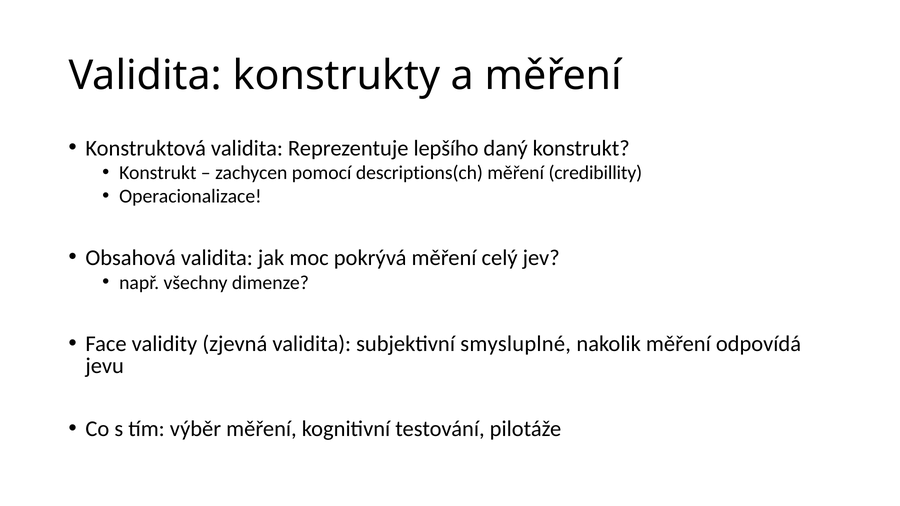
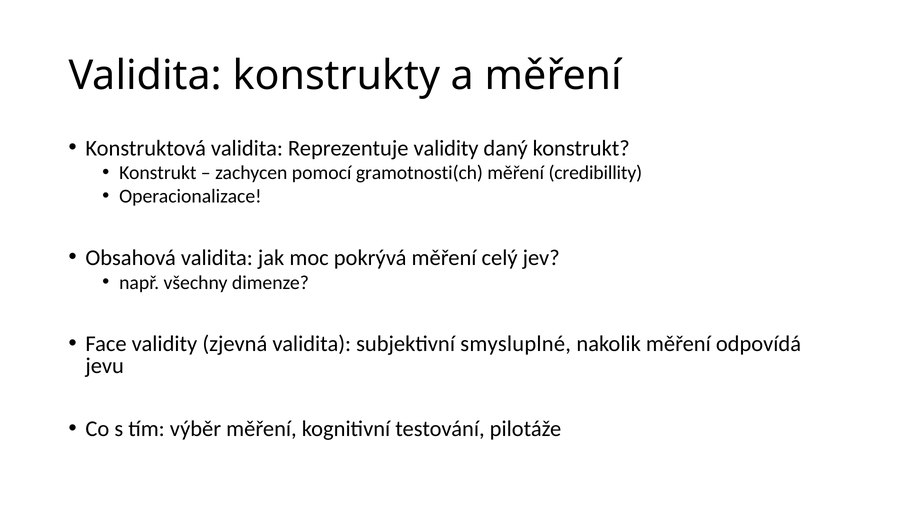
Reprezentuje lepšího: lepšího -> validity (446, 148)
descriptions(ch: descriptions(ch -> gramotnosti(ch (419, 173)
